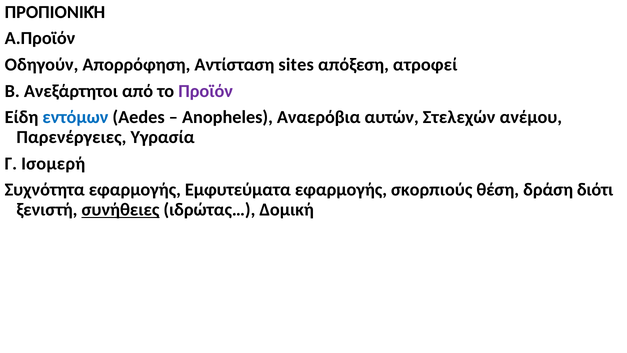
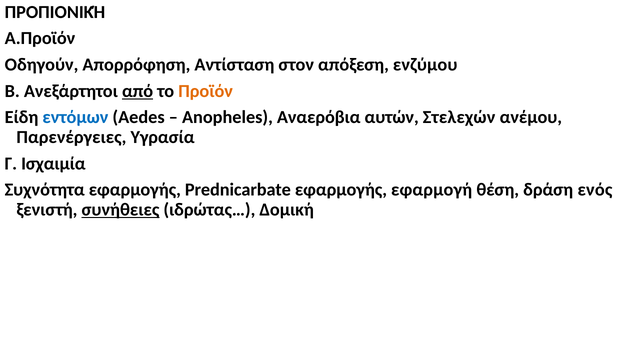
sites: sites -> στον (296, 65)
ατροφεί: ατροφεί -> ενζύμου (425, 65)
από underline: none -> present (138, 91)
Προϊόν colour: purple -> orange (206, 91)
Ισομερή: Ισομερή -> Ισχαιμία (53, 163)
Εμφυτεύματα: Εμφυτεύματα -> Prednicarbate (238, 190)
σκορπιούς: σκορπιούς -> εφαρμογή (432, 190)
διότι: διότι -> ενός (595, 190)
